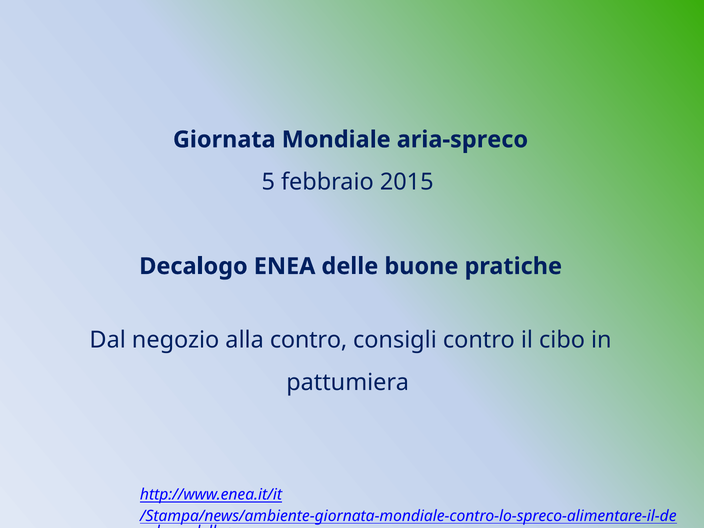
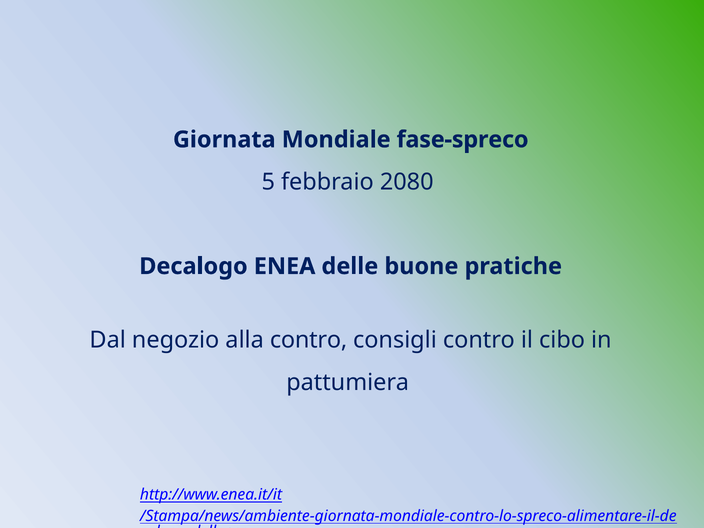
aria-spreco: aria-spreco -> fase-spreco (463, 140)
2015: 2015 -> 2080 (407, 182)
